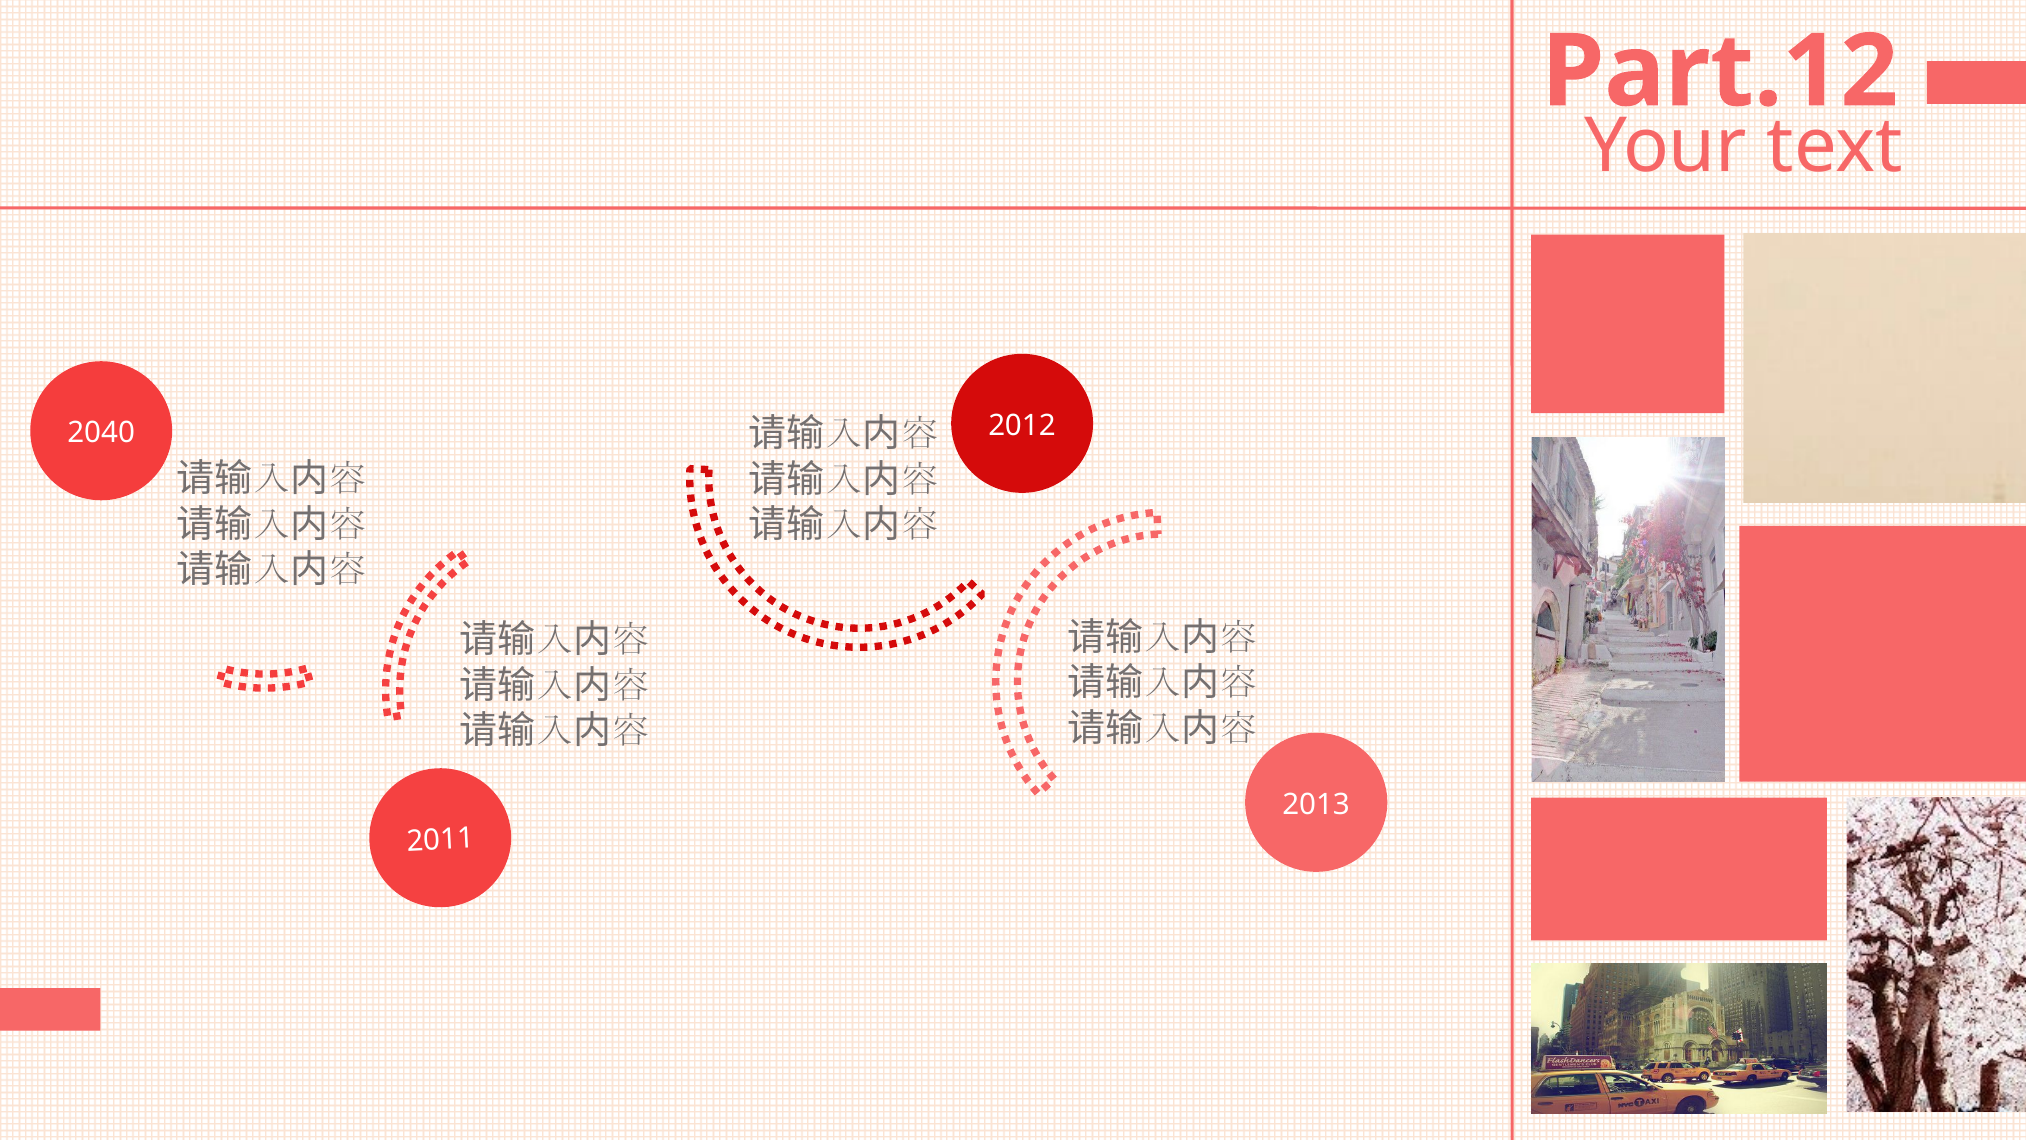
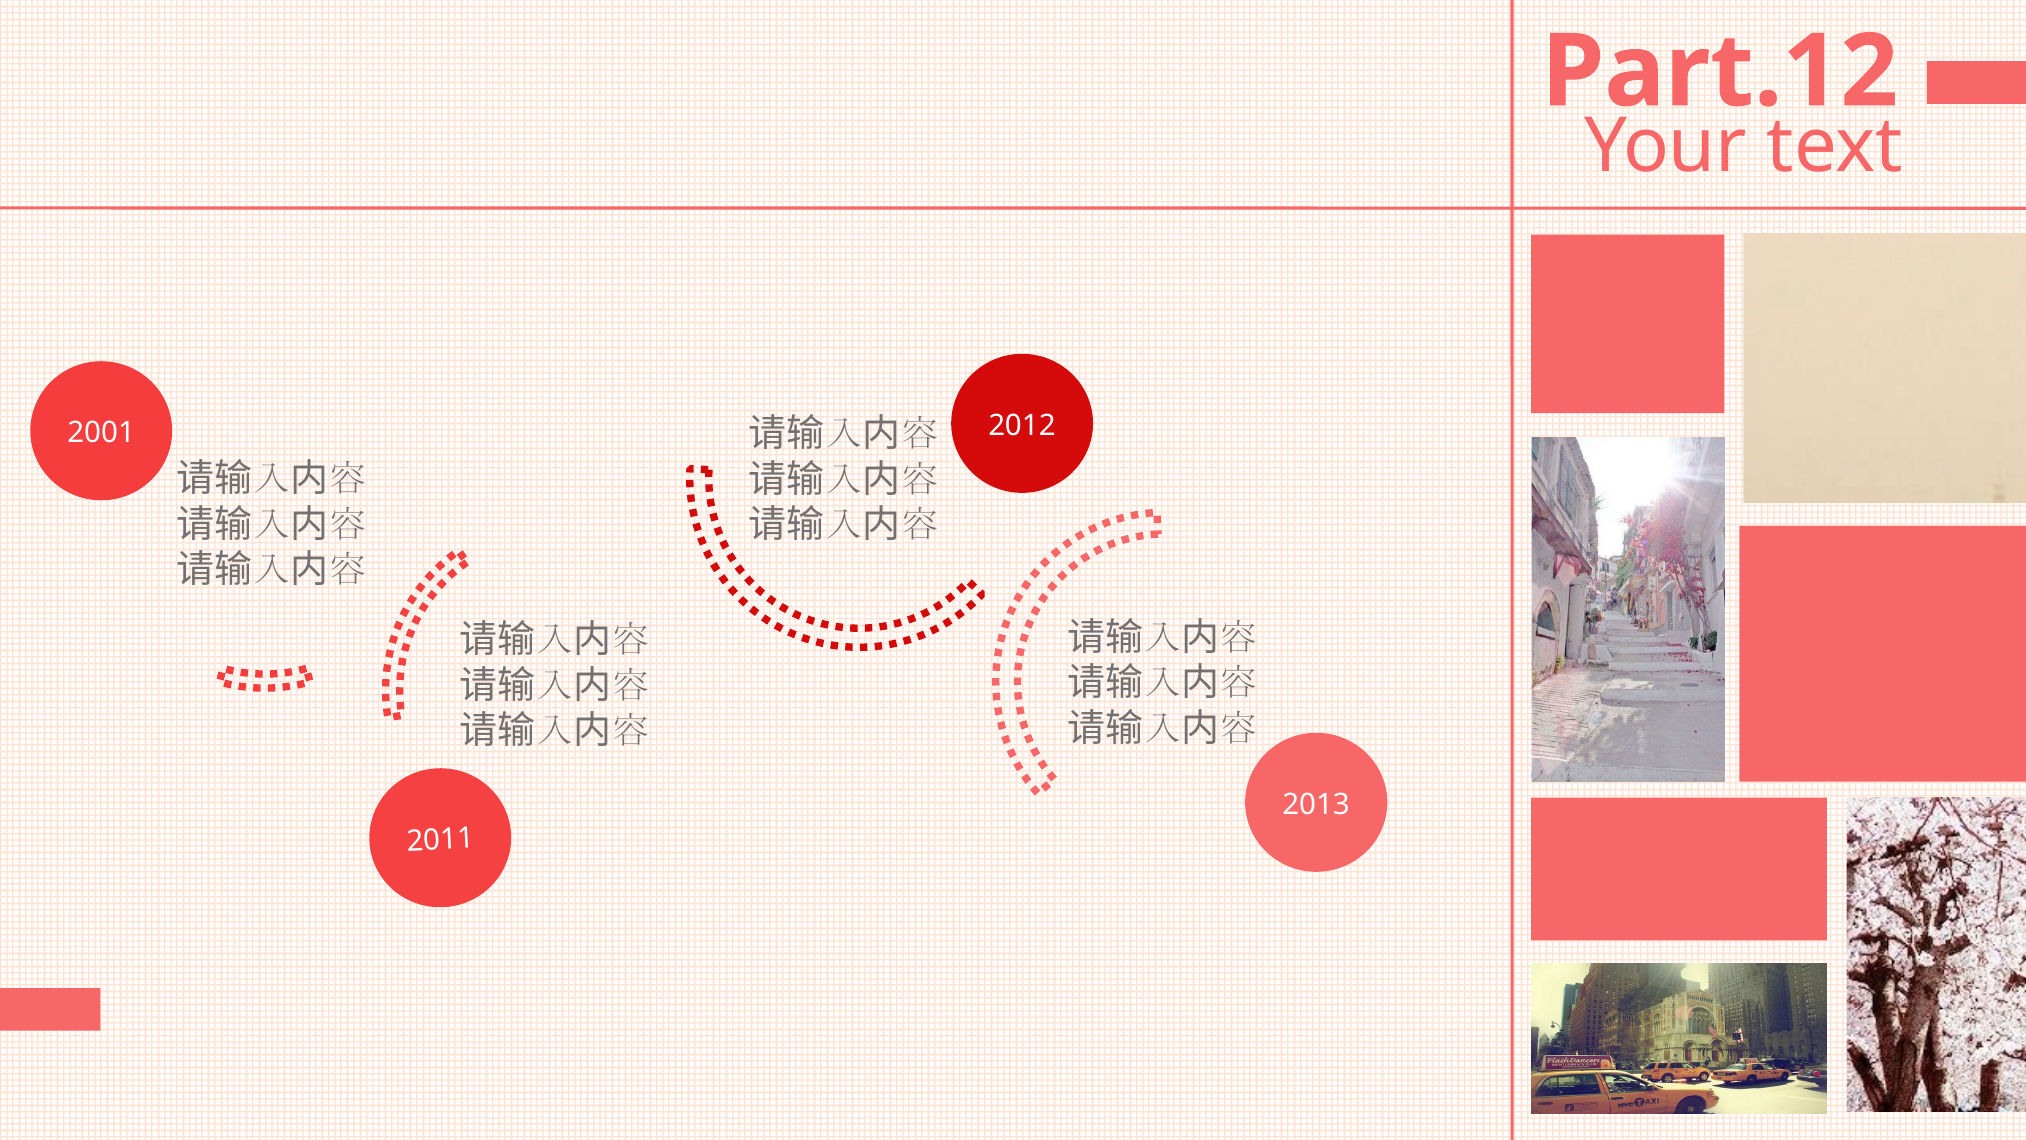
2040: 2040 -> 2001 (101, 433)
